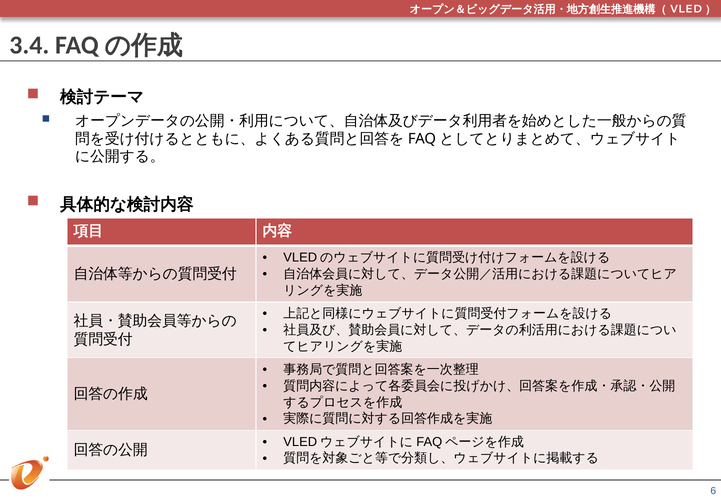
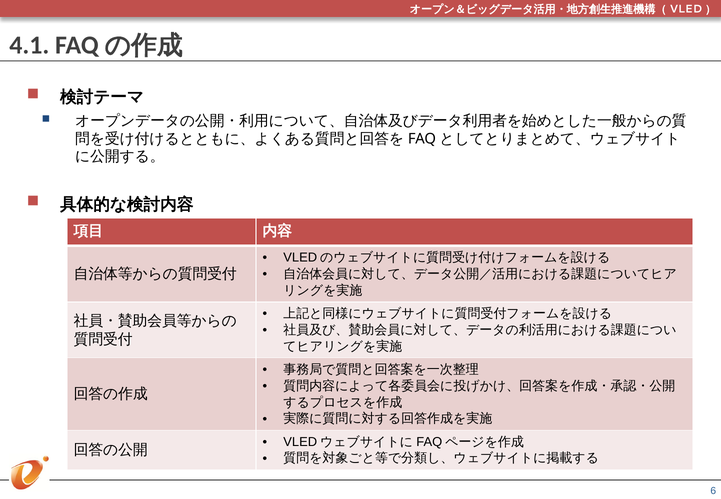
3.4: 3.4 -> 4.1 (29, 45)
